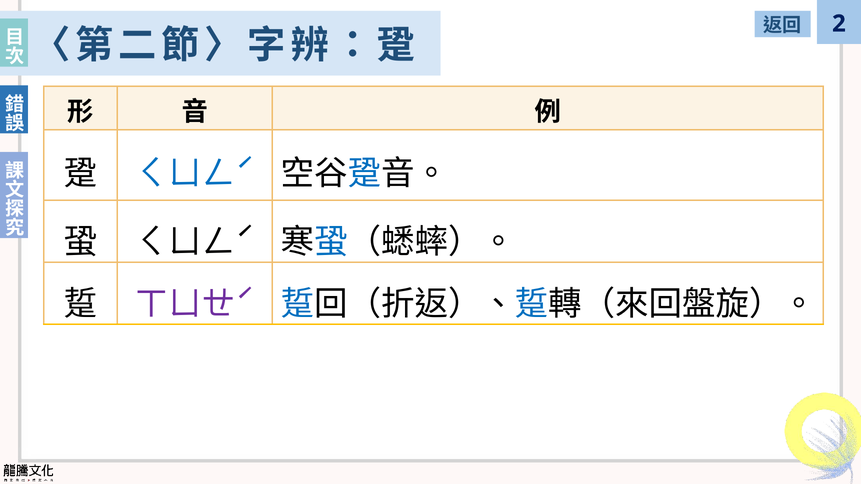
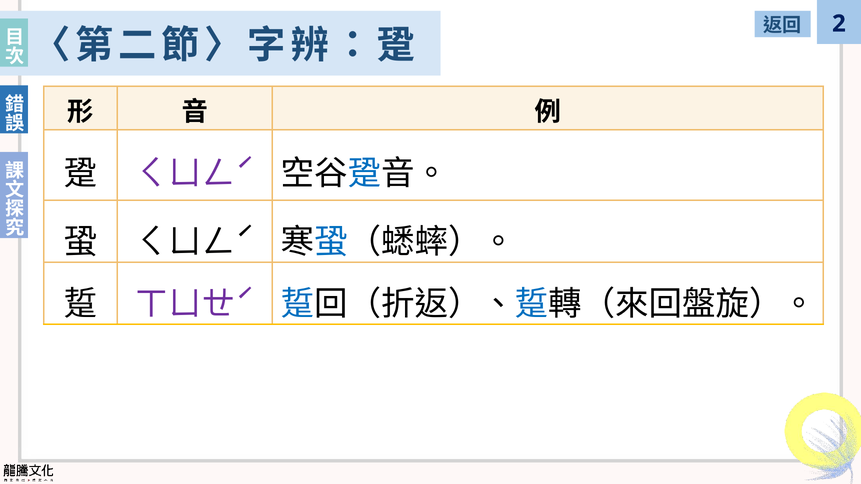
ㄑㄩㄥˊ colour: blue -> purple (195, 174)
